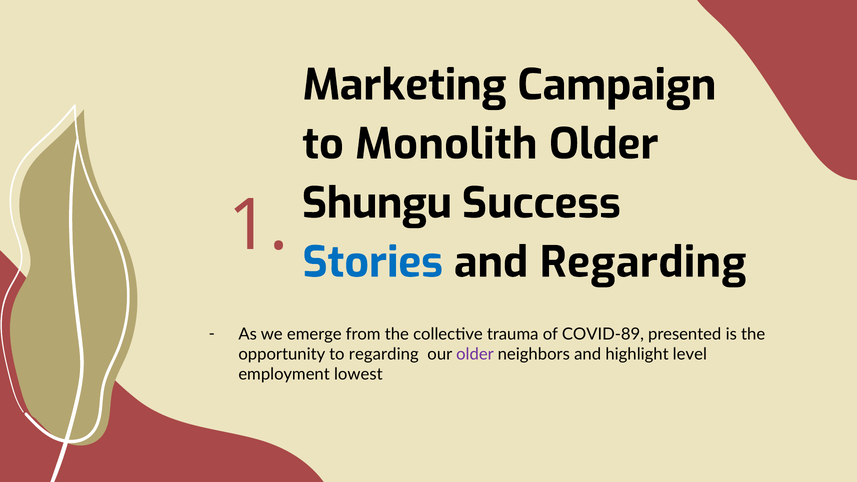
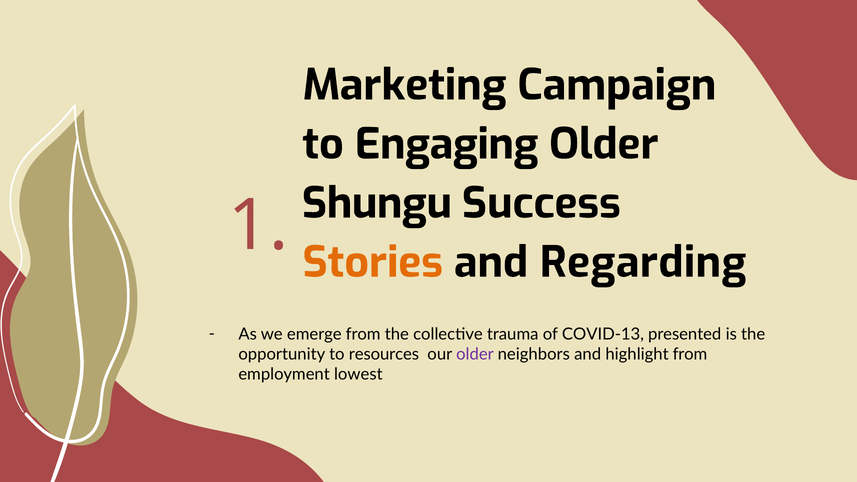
Monolith: Monolith -> Engaging (447, 144)
Stories colour: blue -> orange (373, 263)
COVID-89: COVID-89 -> COVID-13 (603, 334)
to regarding: regarding -> resources (384, 354)
highlight level: level -> from (690, 354)
